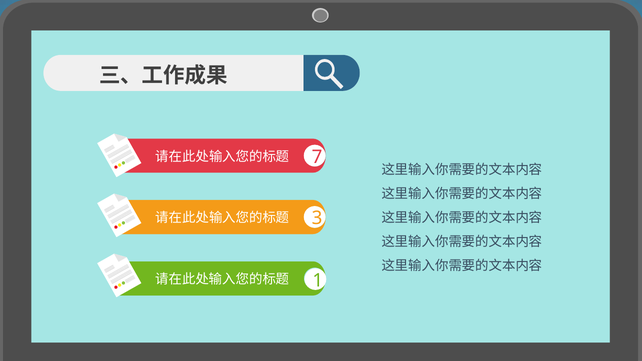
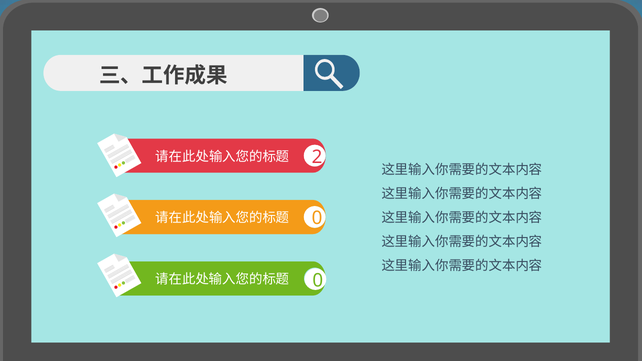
7: 7 -> 2 (317, 157)
3: 3 -> 0 (317, 218)
1: 1 -> 0 (318, 280)
